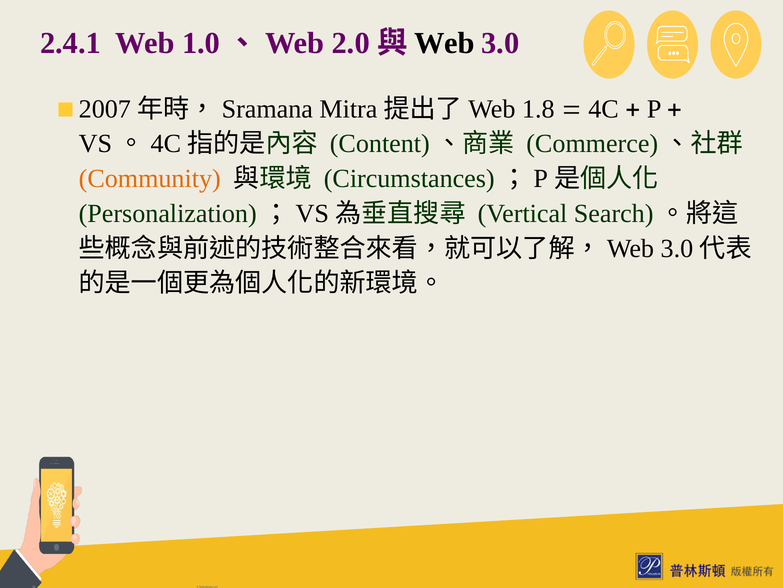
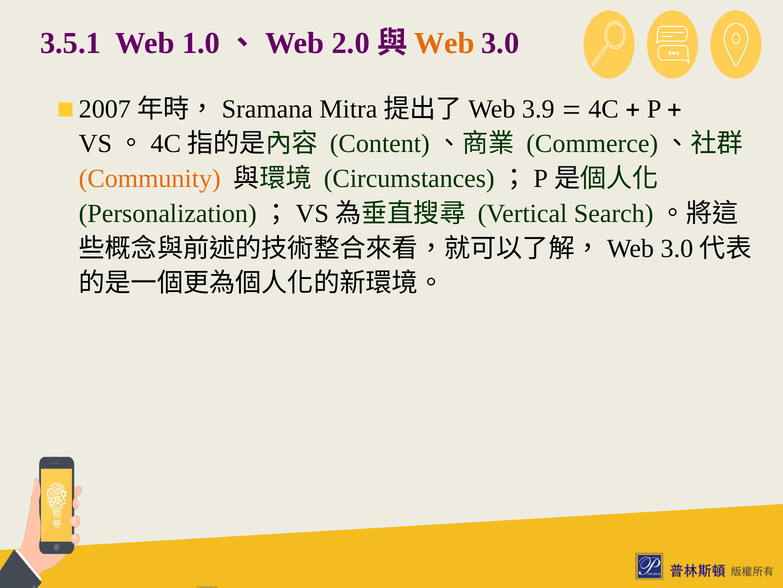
2.4.1: 2.4.1 -> 3.5.1 (70, 43)
Web colour: black -> orange (444, 43)
1.8: 1.8 -> 3.9 (538, 109)
